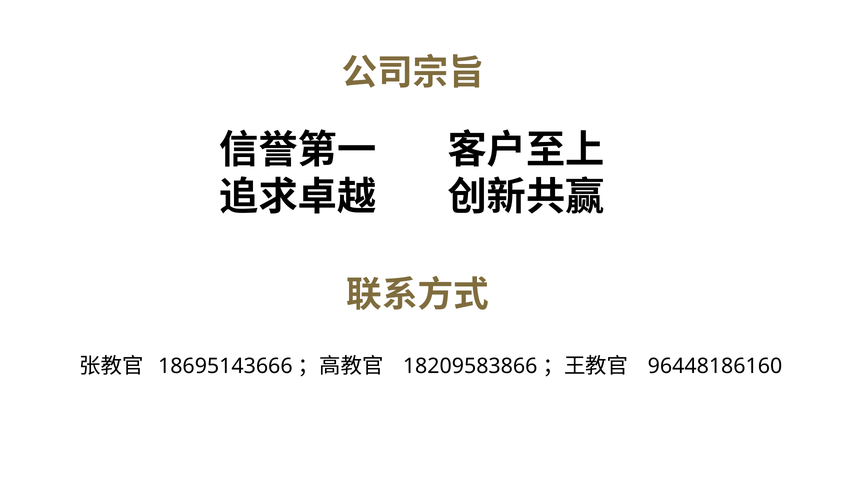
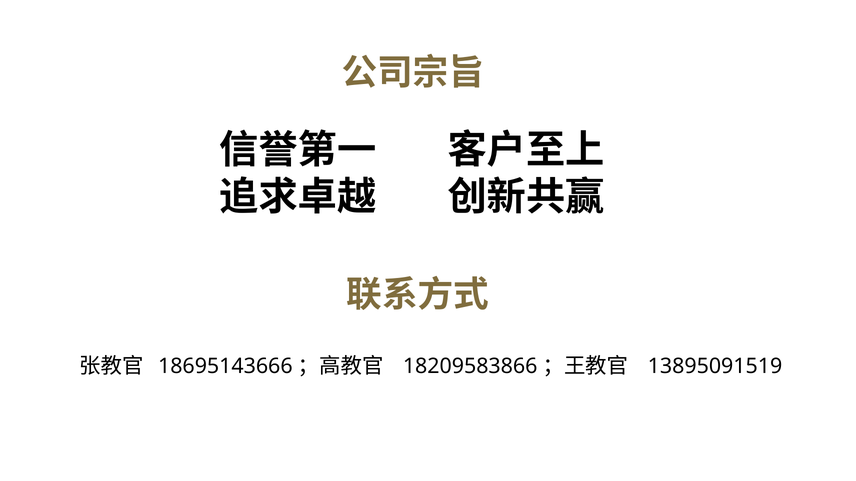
96448186160: 96448186160 -> 13895091519 (715, 366)
